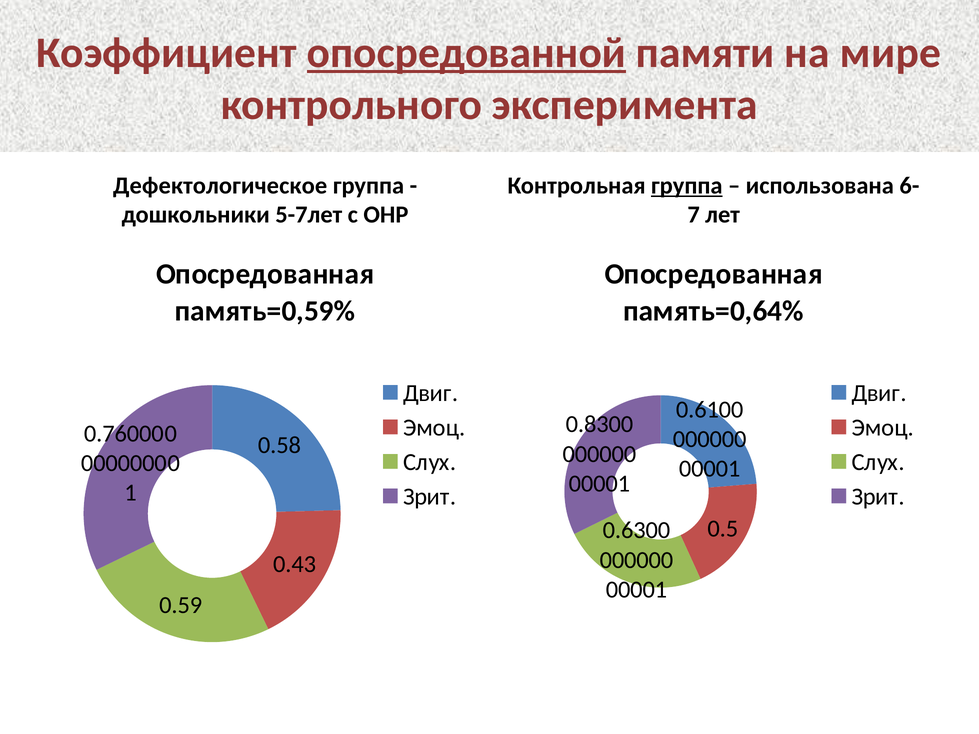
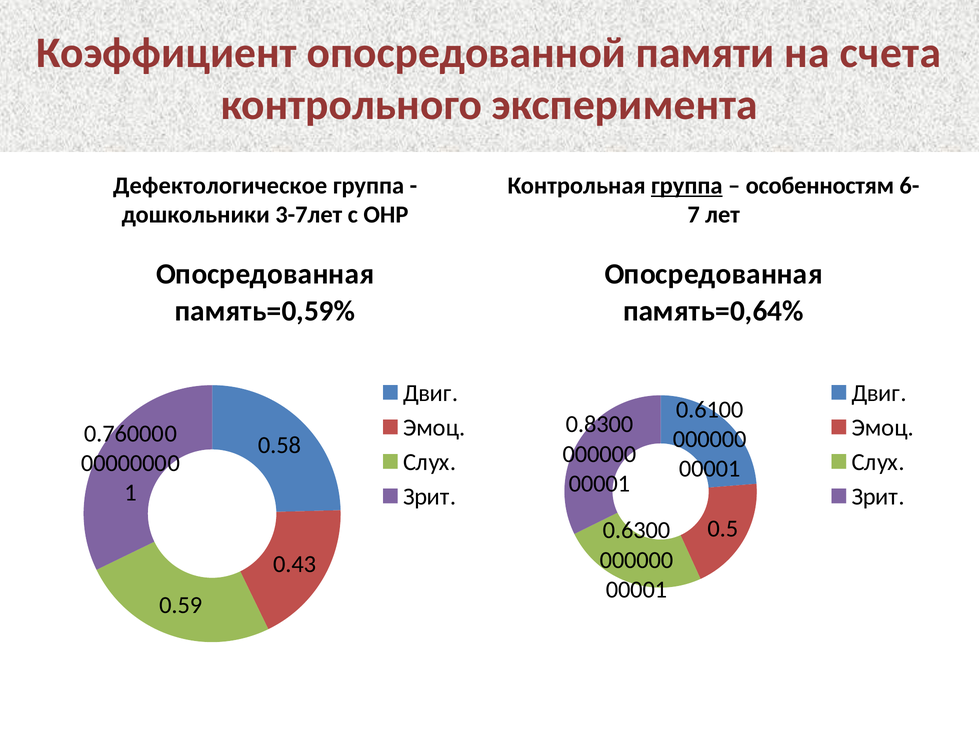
опосредованной underline: present -> none (466, 53)
мире: мире -> счета (890, 53)
использована: использована -> особенностям (820, 186)
5-7лет: 5-7лет -> 3-7лет (309, 215)
